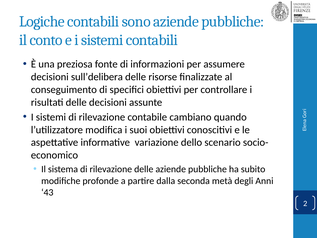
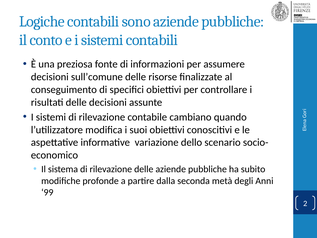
sull’delibera: sull’delibera -> sull’comune (97, 77)
43: 43 -> 99 (47, 192)
